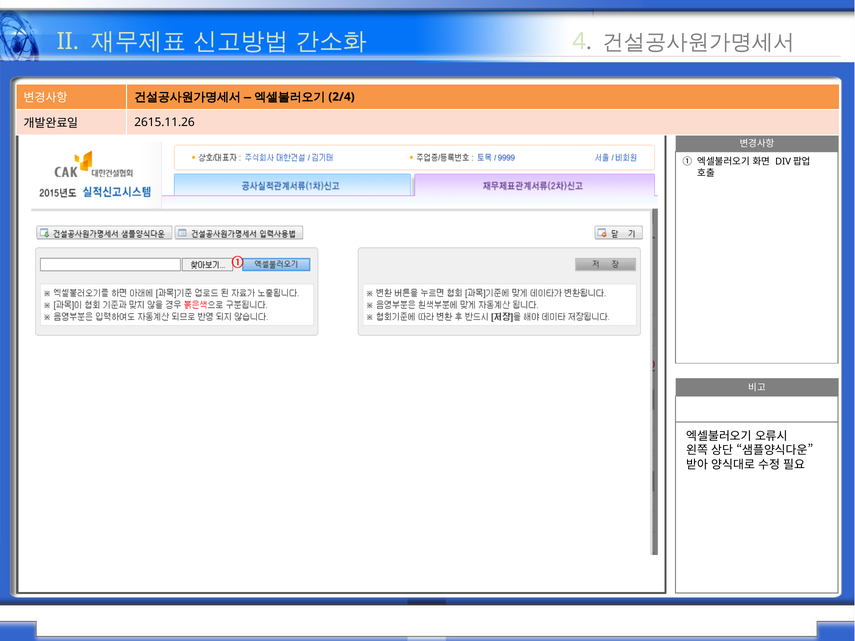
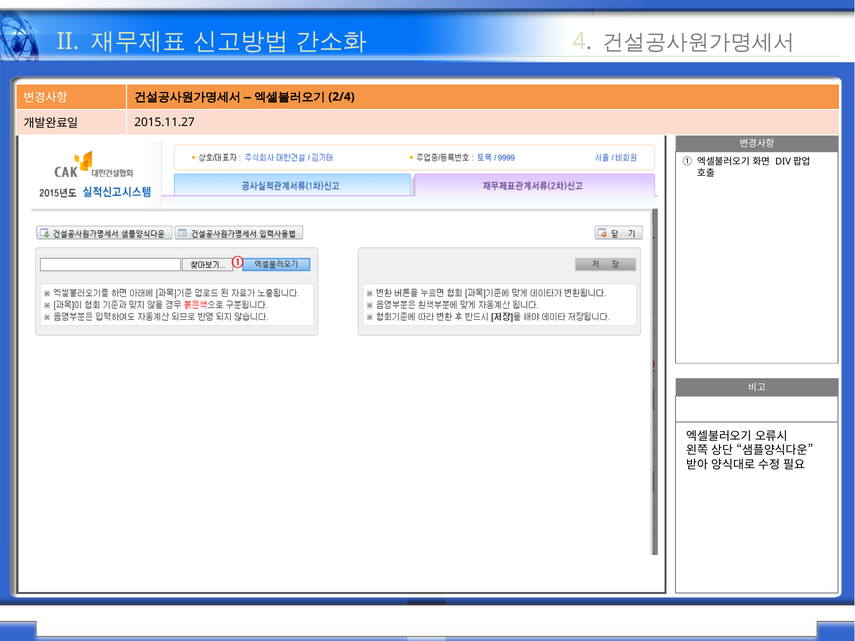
2615.11.26: 2615.11.26 -> 2015.11.27 (165, 123)
